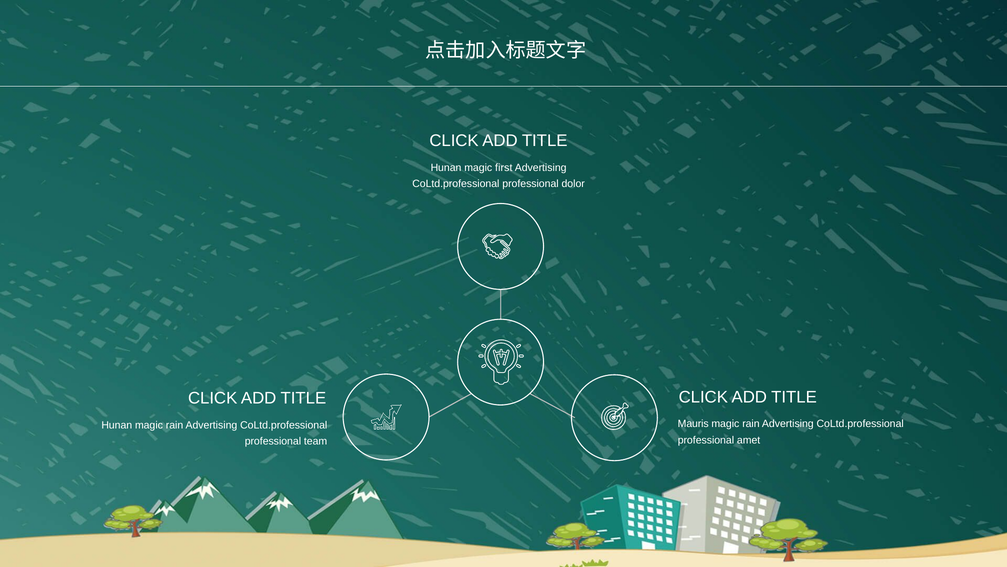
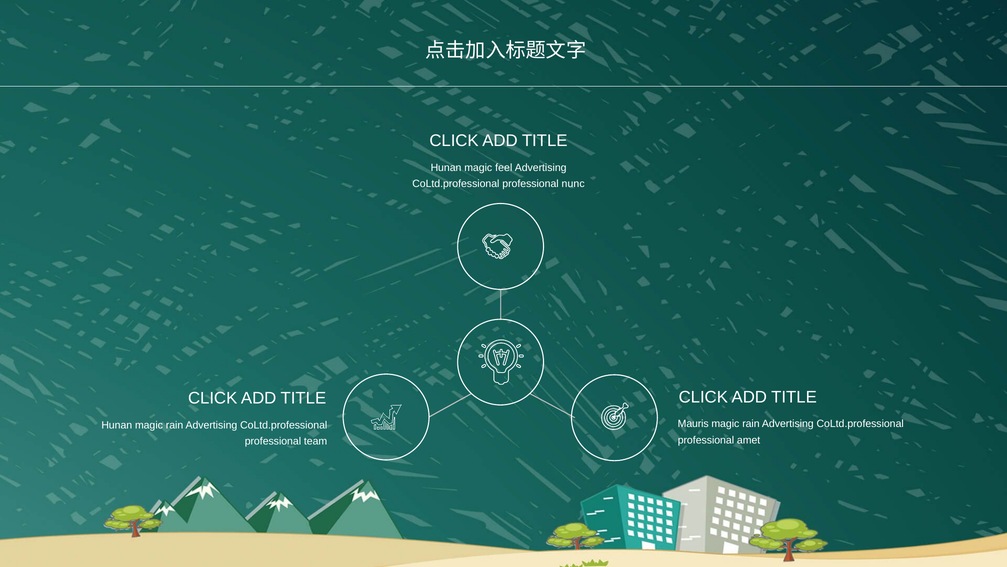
first: first -> feel (504, 167)
dolor: dolor -> nunc (573, 184)
